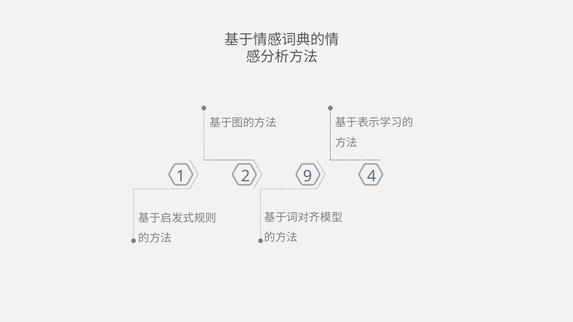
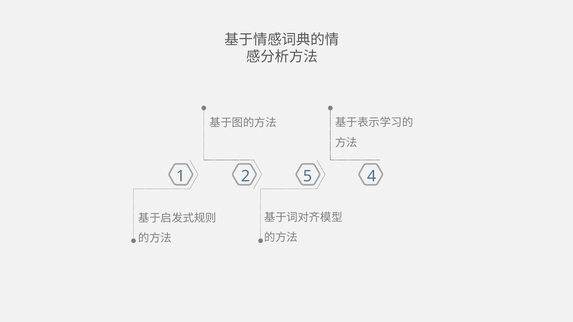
9: 9 -> 5 (308, 176)
